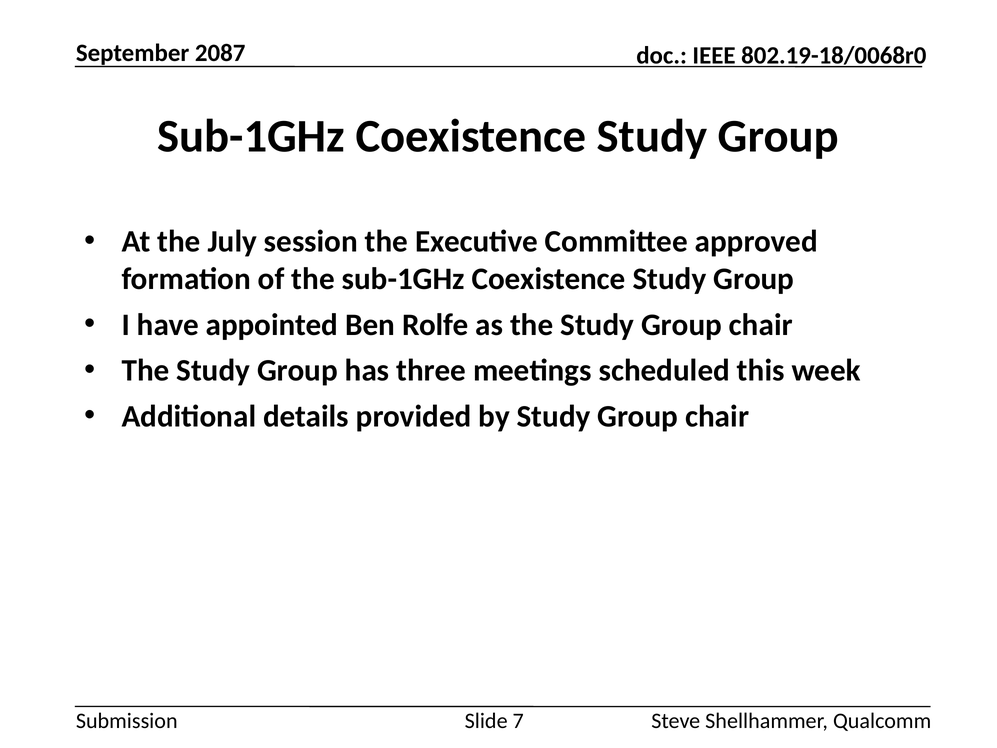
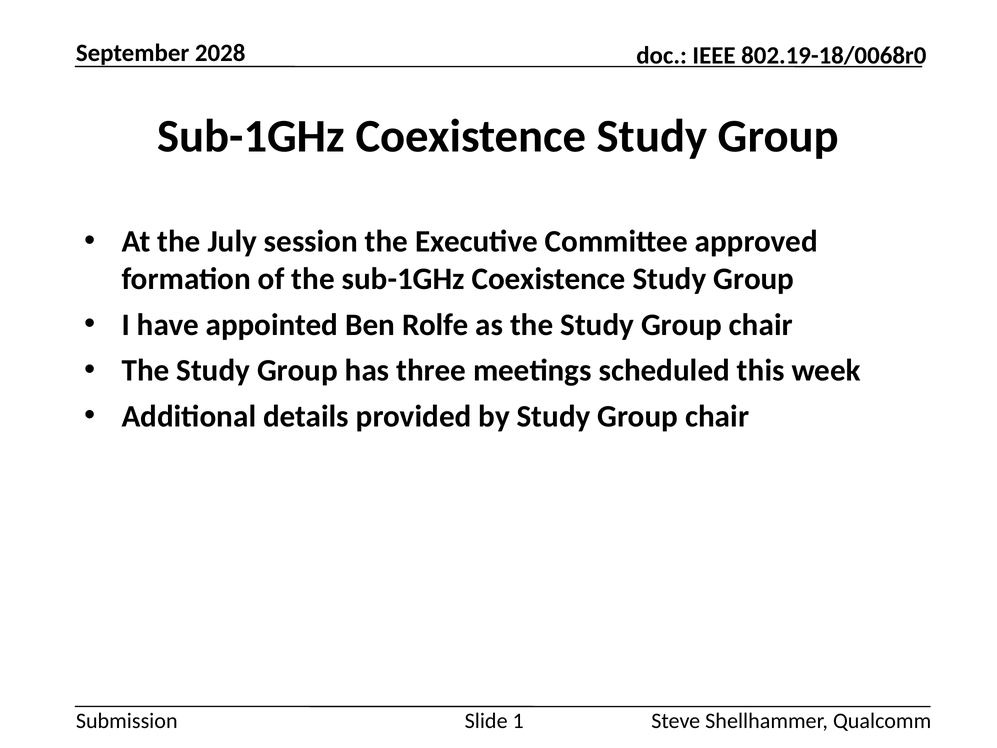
2087: 2087 -> 2028 (220, 53)
7: 7 -> 1 (518, 721)
